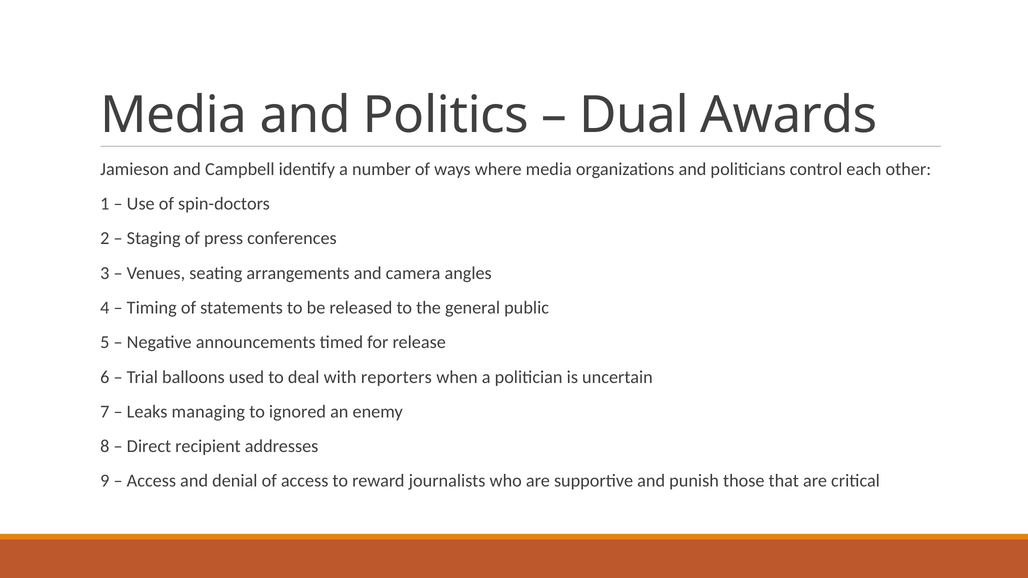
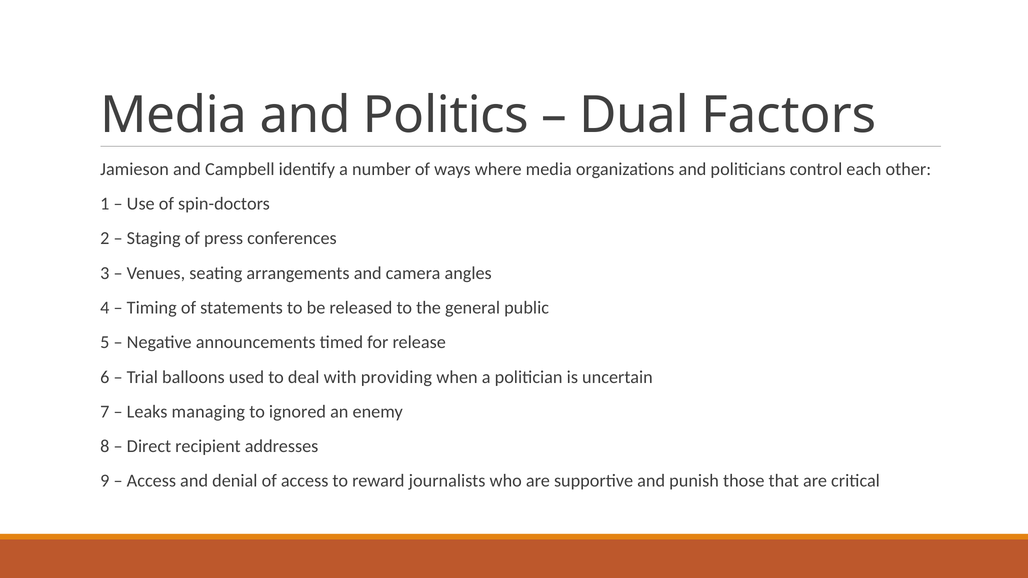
Awards: Awards -> Factors (789, 115)
reporters: reporters -> providing (396, 377)
